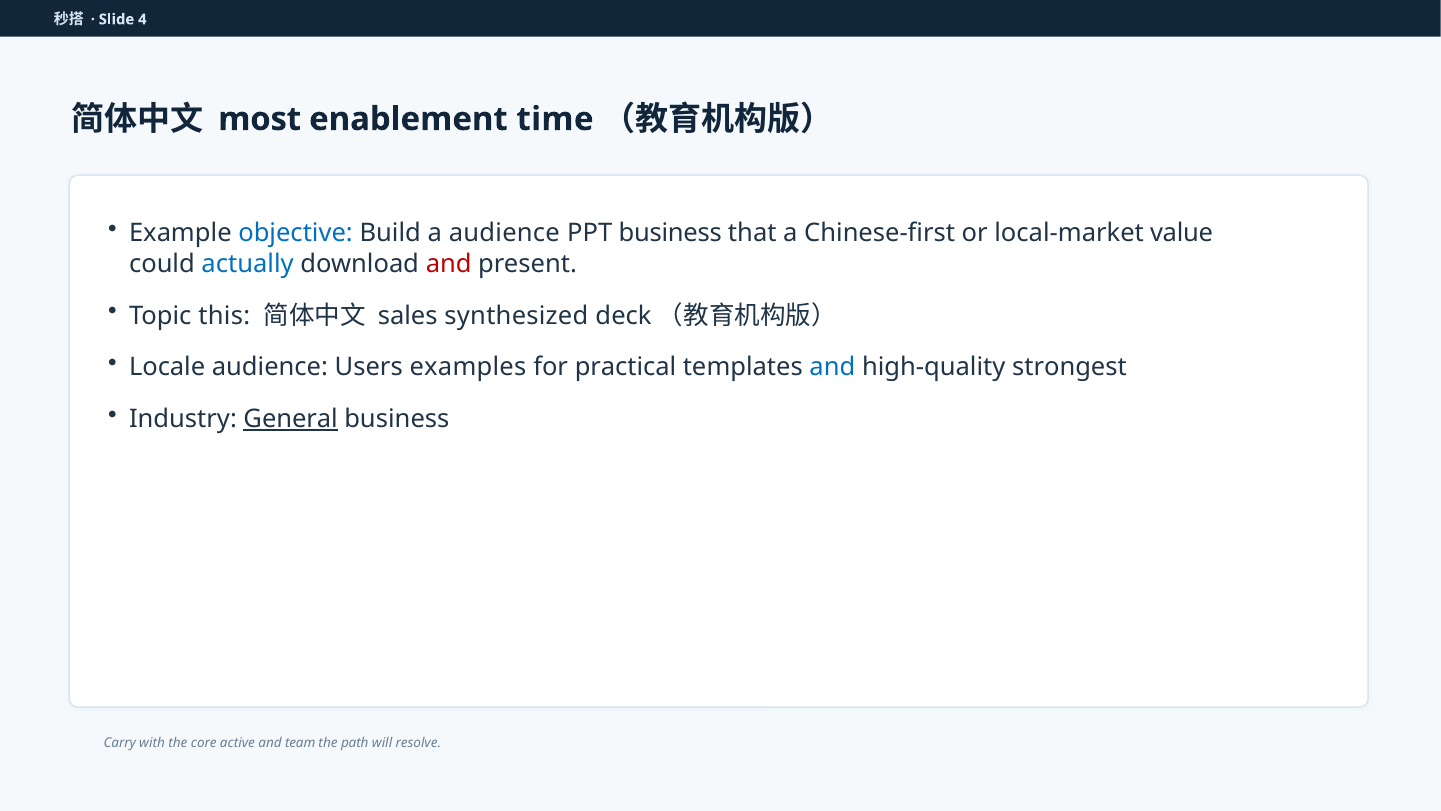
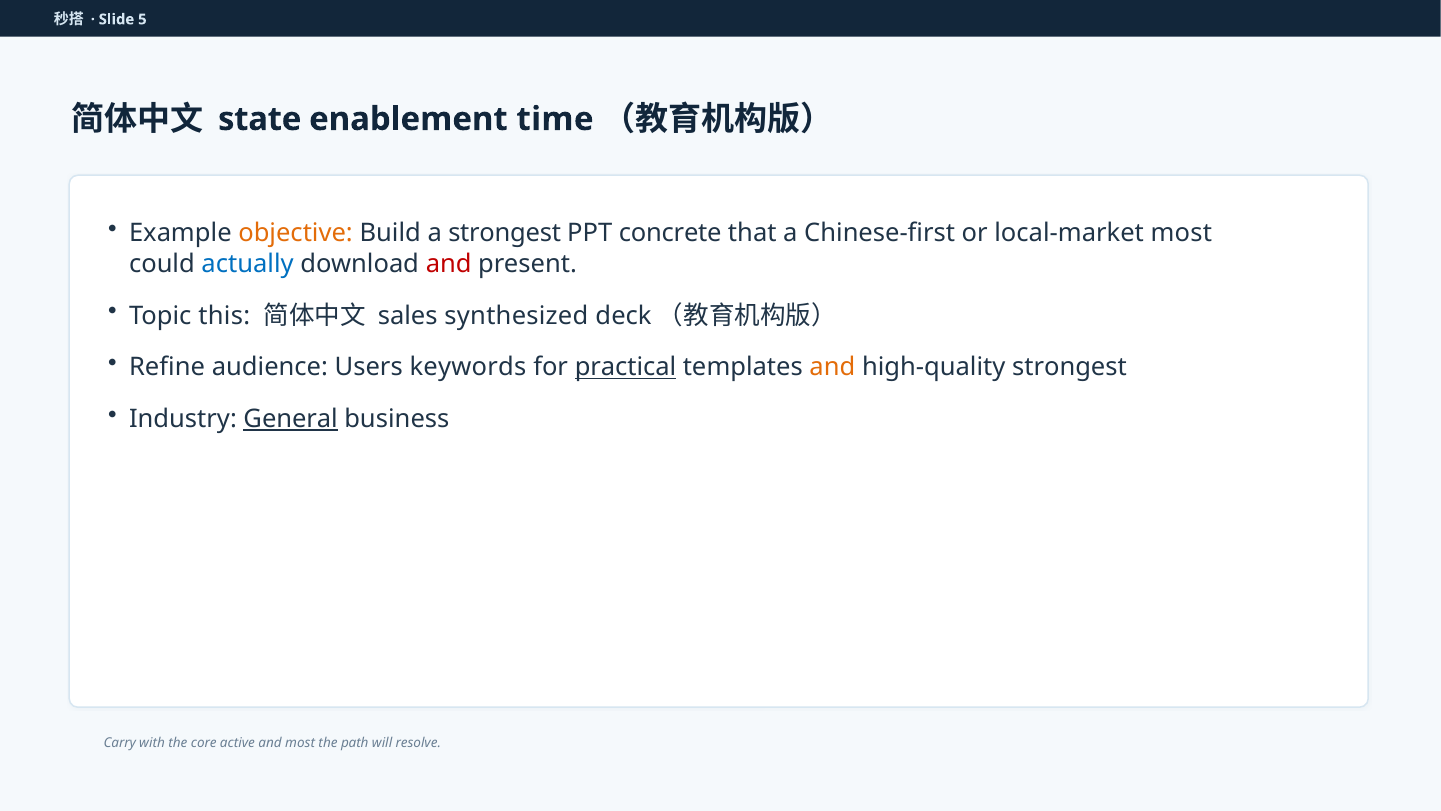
4: 4 -> 5 (142, 19)
most: most -> state (260, 119)
objective colour: blue -> orange (296, 233)
a audience: audience -> strongest (505, 233)
PPT business: business -> concrete (670, 233)
local-market value: value -> most (1181, 233)
Locale: Locale -> Refine (167, 367)
examples: examples -> keywords (468, 367)
practical underline: none -> present (626, 367)
and colour: blue -> orange (832, 367)
and team: team -> most (300, 742)
